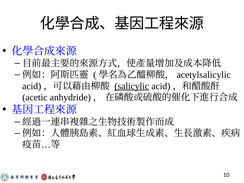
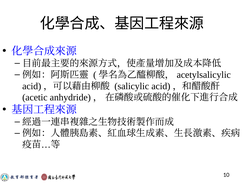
salicylic underline: present -> none (132, 86)
